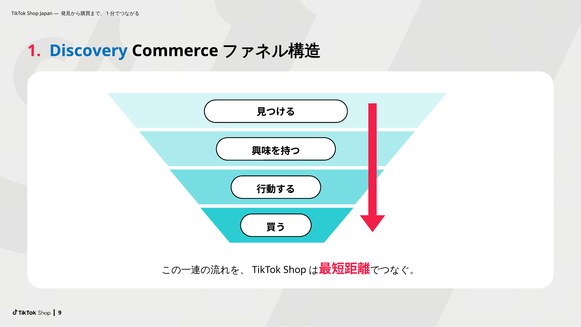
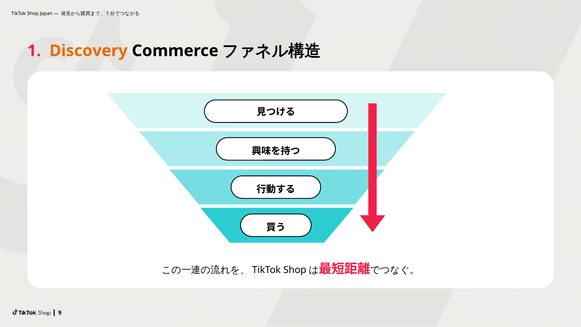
Discovery colour: blue -> orange (89, 51)
